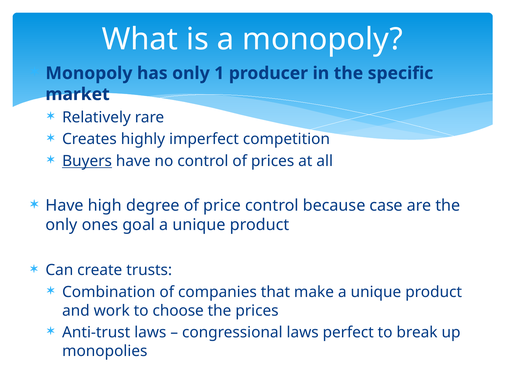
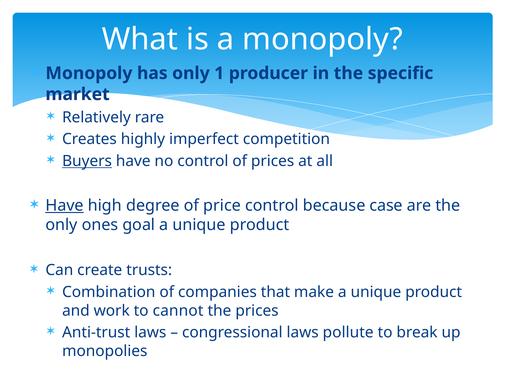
Have underline: none -> present (65, 205)
choose: choose -> cannot (178, 310)
perfect: perfect -> pollute (348, 332)
